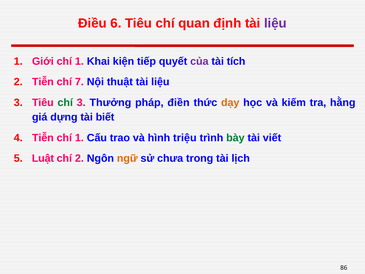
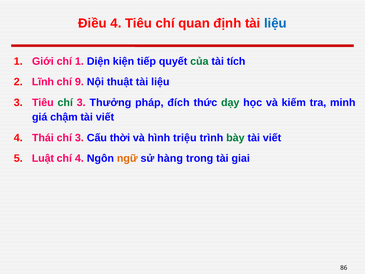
Điều 6: 6 -> 4 (116, 23)
liệu colour: purple -> blue (275, 23)
Khai: Khai -> Diện (98, 61)
của colour: purple -> green (199, 61)
2 Tiễn: Tiễn -> Lĩnh (43, 82)
7: 7 -> 9 (79, 82)
điền: điền -> đích (178, 102)
dạy colour: orange -> green (230, 102)
hằng: hằng -> minh (343, 102)
dựng: dựng -> chậm (64, 117)
biết: biết -> viết (105, 117)
4 Tiễn: Tiễn -> Thái (43, 138)
1: 1 -> 3 (79, 138)
trao: trao -> thời (120, 138)
chí 2: 2 -> 4 (79, 158)
chưa: chưa -> hàng (170, 158)
lịch: lịch -> giai (241, 158)
